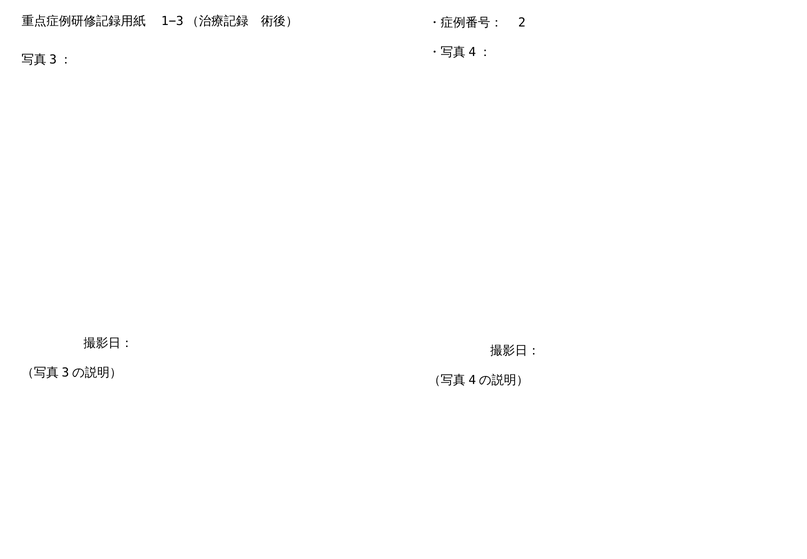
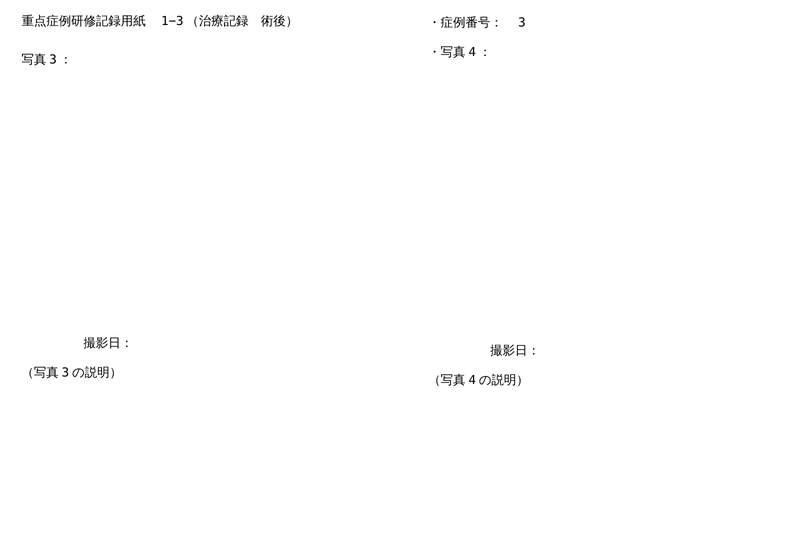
2: 2 -> 3 (522, 23)
